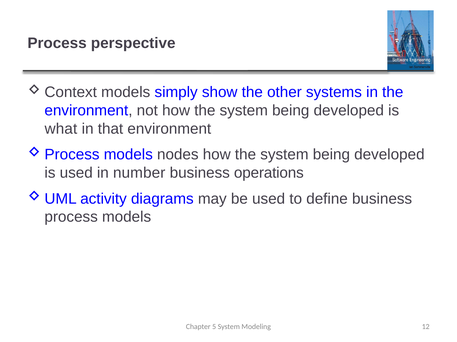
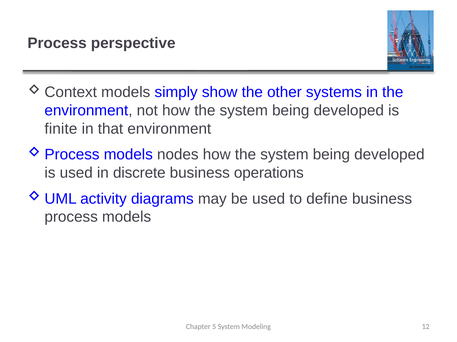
what: what -> finite (61, 129)
number: number -> discrete (139, 173)
